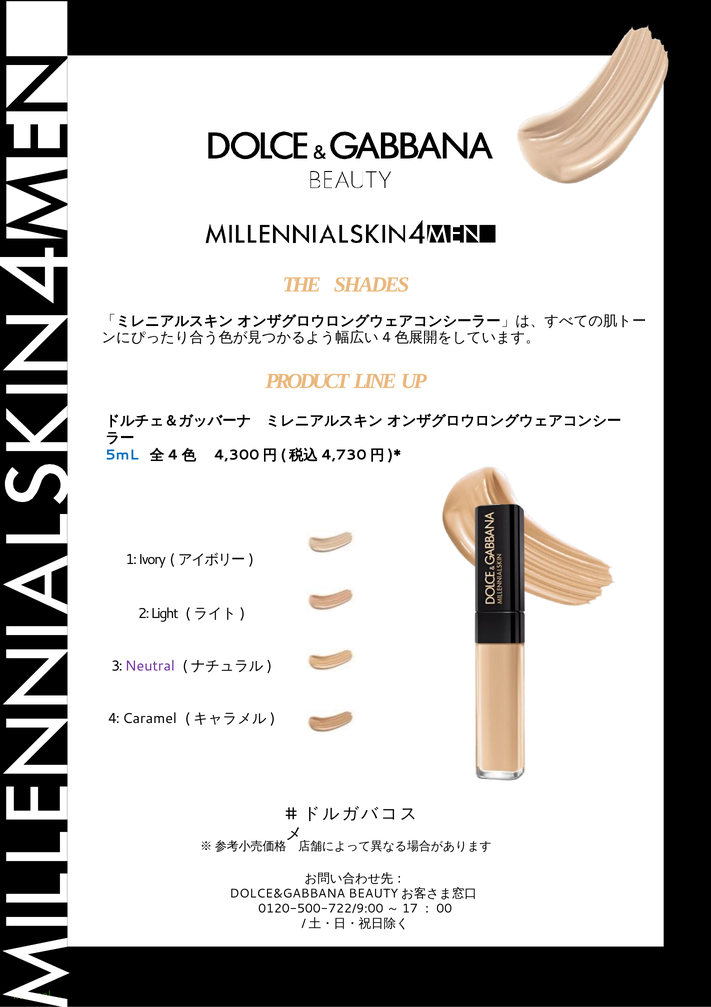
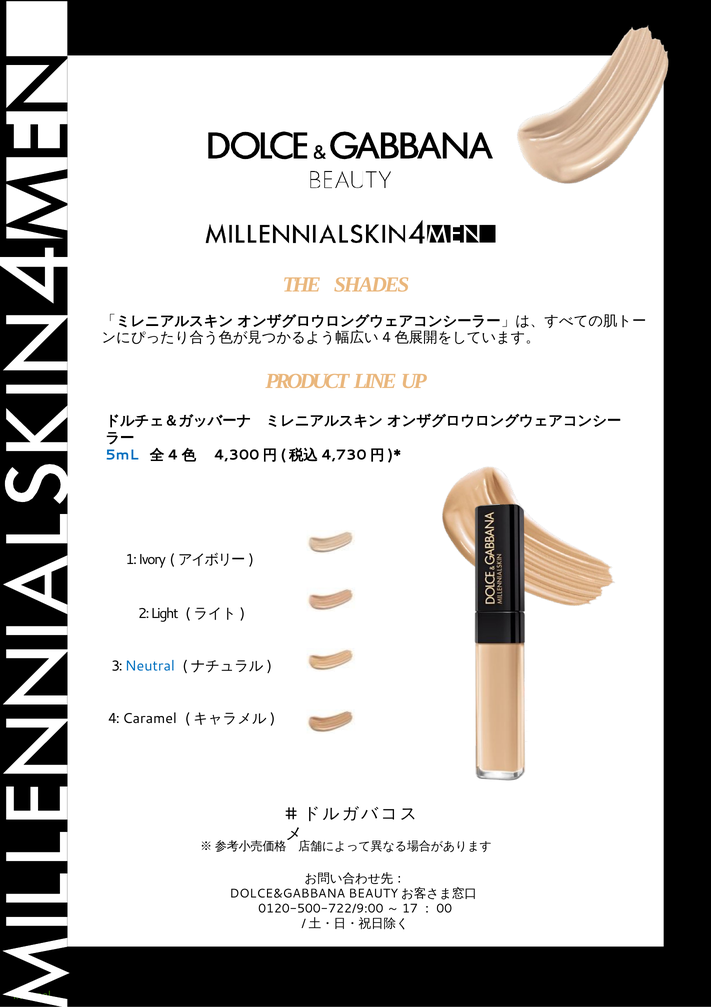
Neutral colour: purple -> blue (150, 665)
